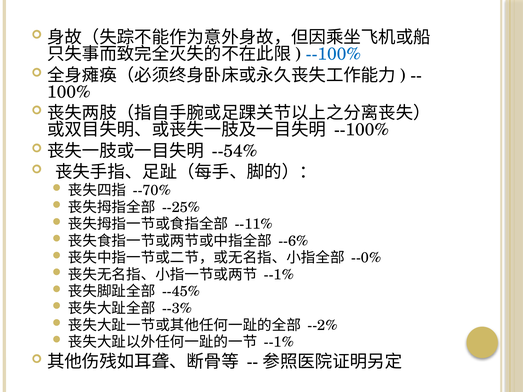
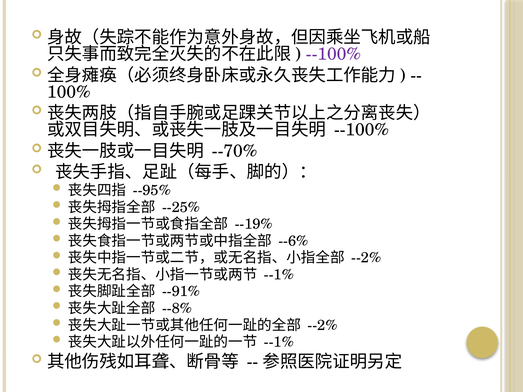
--100% colour: blue -> purple (334, 54)
--54%: --54% -> --70% (235, 151)
--70%: --70% -> --95% (152, 191)
--11%: --11% -> --19% (254, 224)
--0%: --0% -> --2% (366, 258)
--45%: --45% -> --91% (181, 292)
--3%: --3% -> --8% (177, 309)
